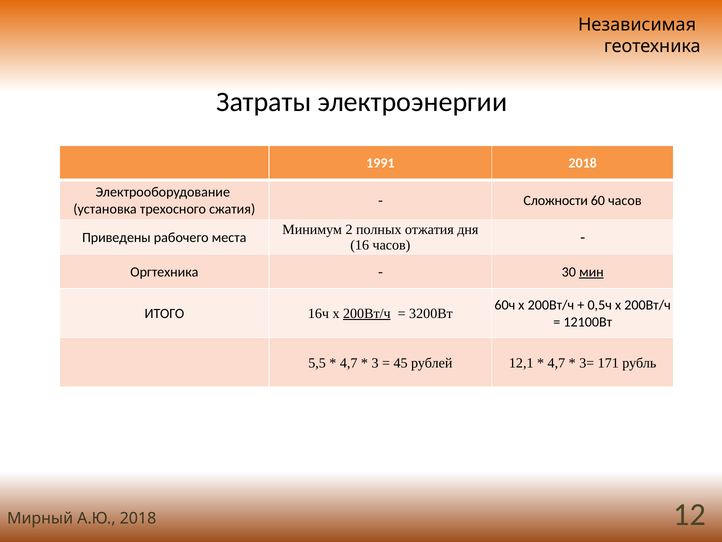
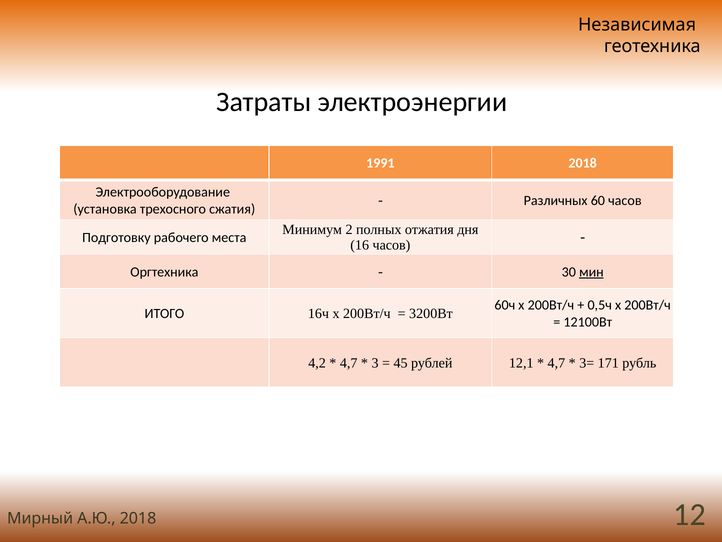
Сложности: Сложности -> Различных (556, 200)
Приведены: Приведены -> Подготовку (116, 237)
200Вт/ч underline: present -> none (367, 313)
5,5: 5,5 -> 4,2 (317, 363)
